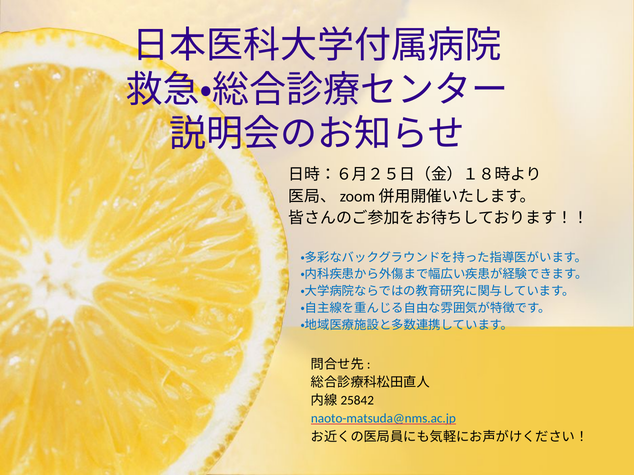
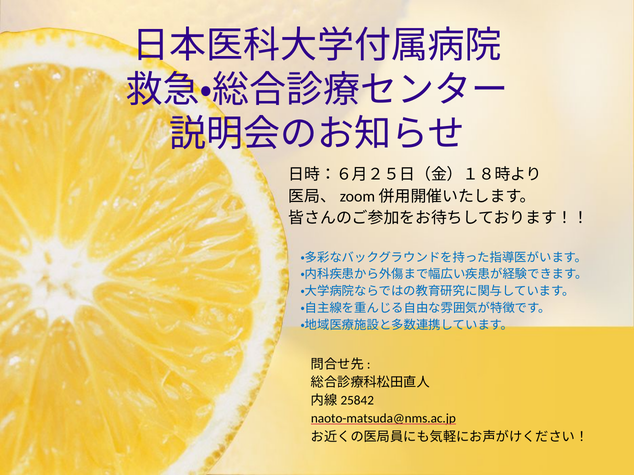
naoto-matsuda@nms.ac.jp colour: blue -> black (383, 419)
